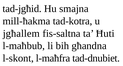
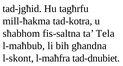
smajna: smajna -> tagħrfu (74, 9)
jgħallem: jgħallem -> sħabhom (21, 34)
Ħuti: Ħuti -> Tela (105, 34)
